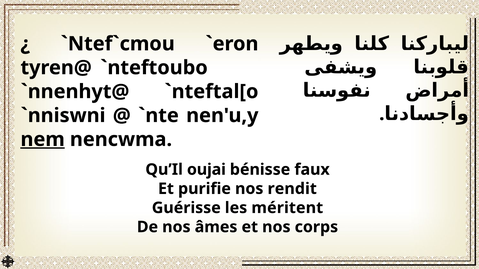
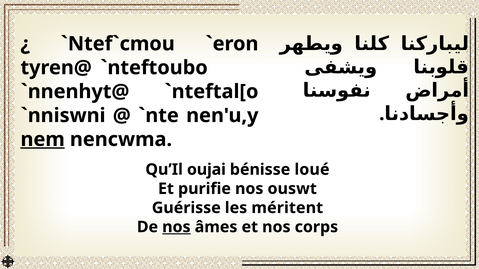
faux: faux -> loué (312, 170)
rendit: rendit -> ouswt (292, 189)
nos underline: none -> present (176, 227)
